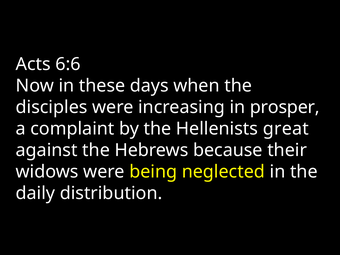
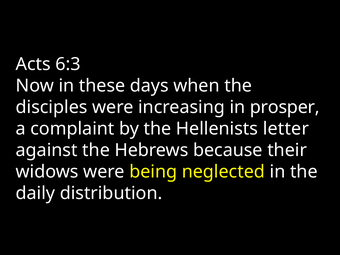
6:6: 6:6 -> 6:3 (68, 64)
great: great -> letter (286, 129)
